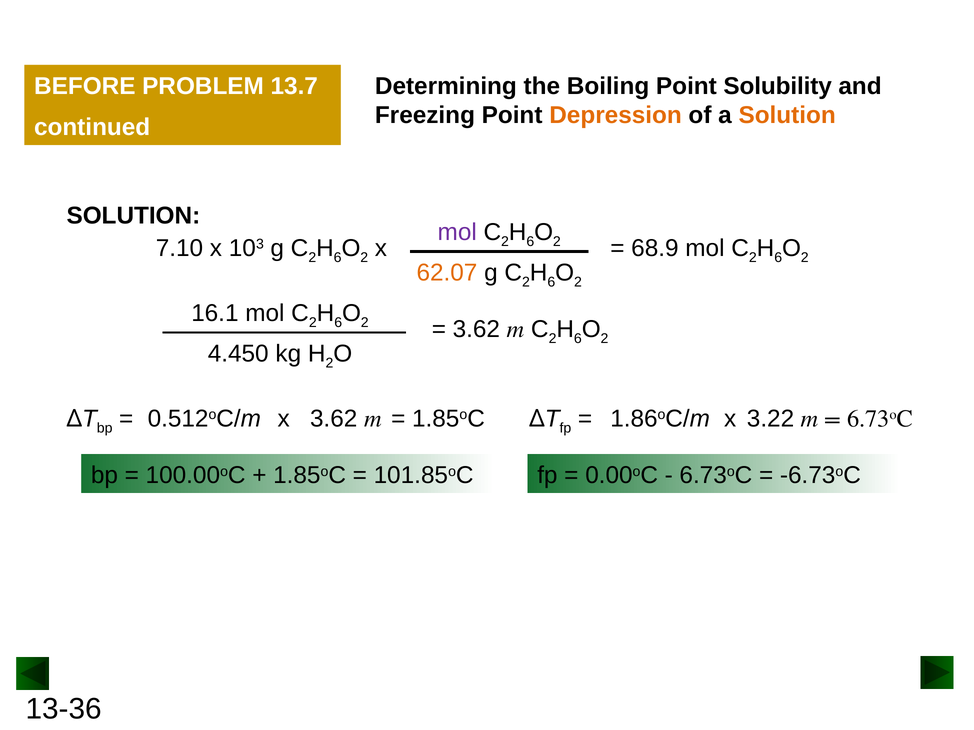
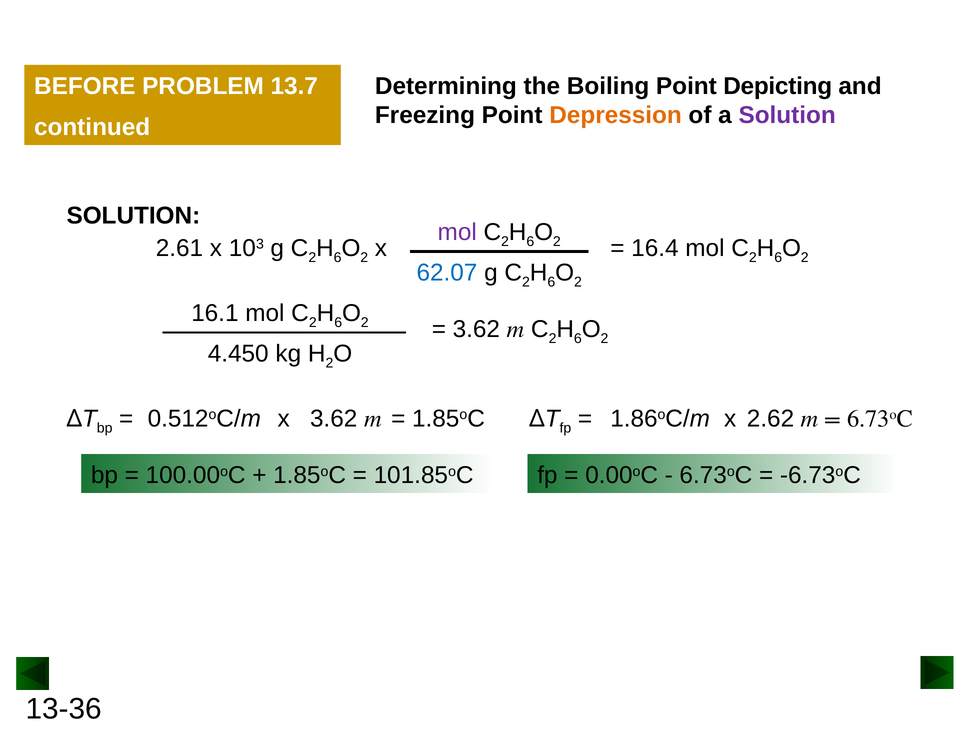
Solubility: Solubility -> Depicting (778, 86)
Solution colour: orange -> purple (787, 115)
7.10: 7.10 -> 2.61 (179, 248)
68.9: 68.9 -> 16.4 (655, 248)
62.07 colour: orange -> blue (447, 273)
3.22: 3.22 -> 2.62 (771, 419)
